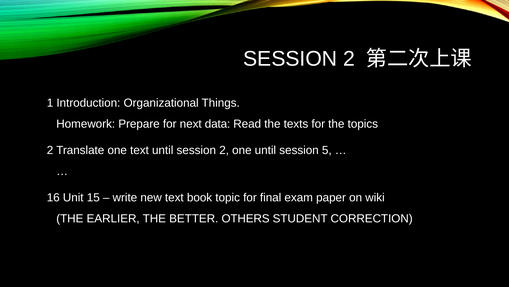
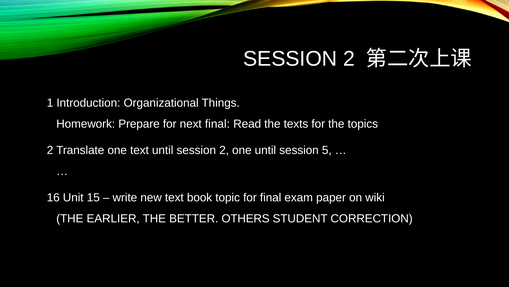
next data: data -> final (217, 124)
